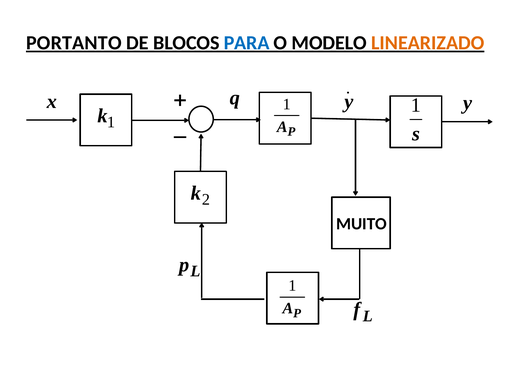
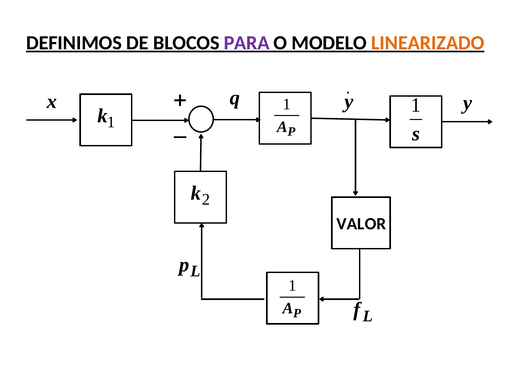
PORTANTO: PORTANTO -> DEFINIMOS (74, 43)
PARA colour: blue -> purple (247, 43)
MUITO: MUITO -> VALOR (361, 224)
